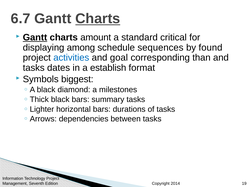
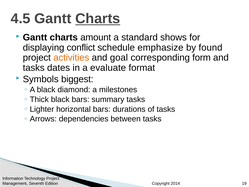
6.7: 6.7 -> 4.5 (21, 19)
Gantt underline: present -> none (35, 37)
critical: critical -> shows (174, 37)
among: among -> conflict (81, 47)
sequences: sequences -> emphasize (160, 47)
activities colour: blue -> orange (71, 58)
than: than -> form (202, 58)
establish: establish -> evaluate (108, 68)
